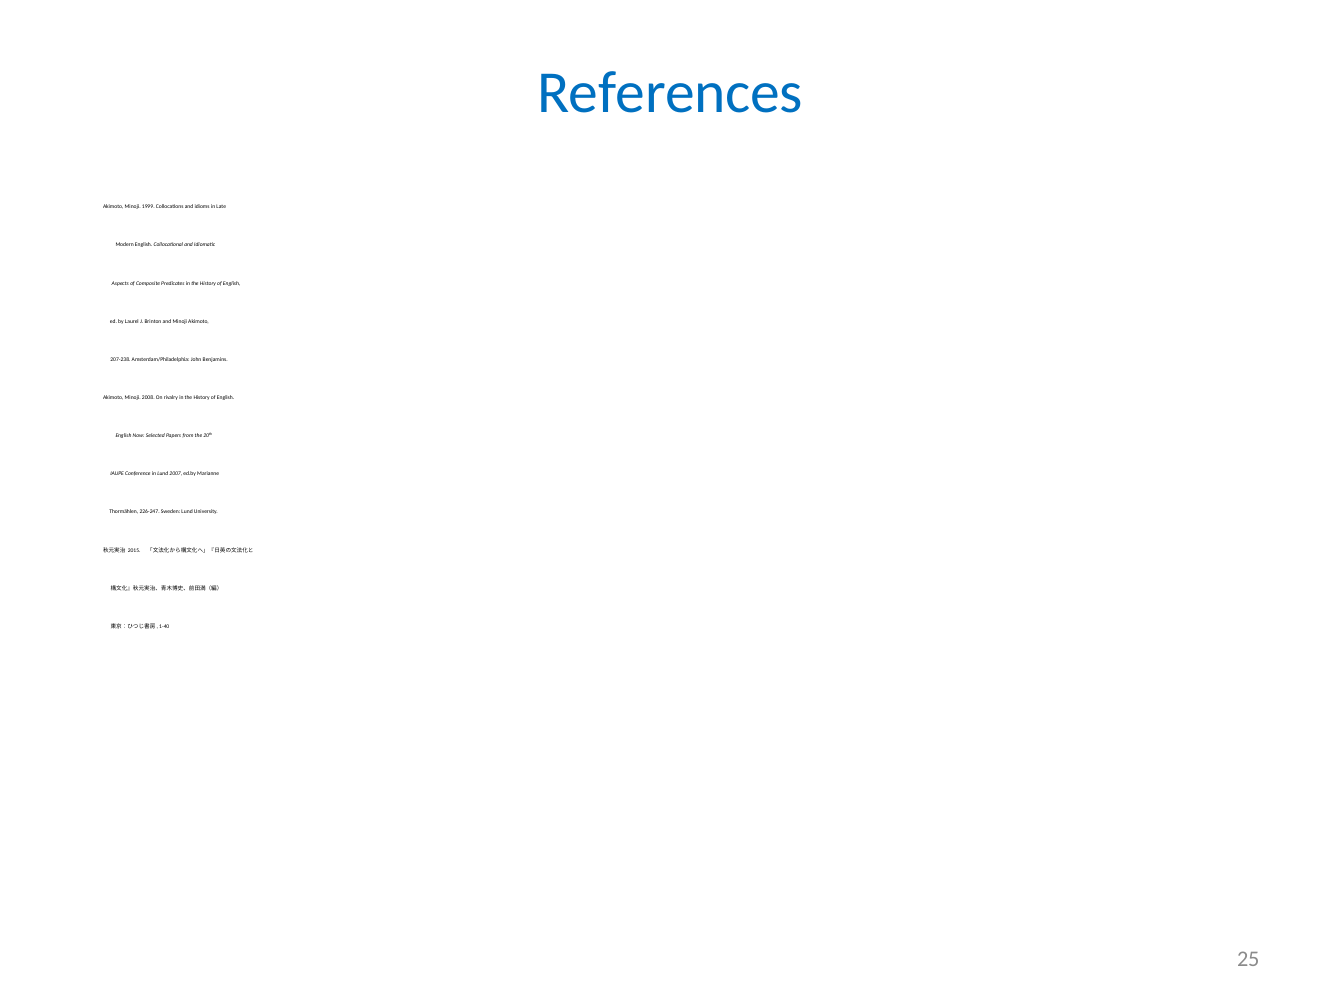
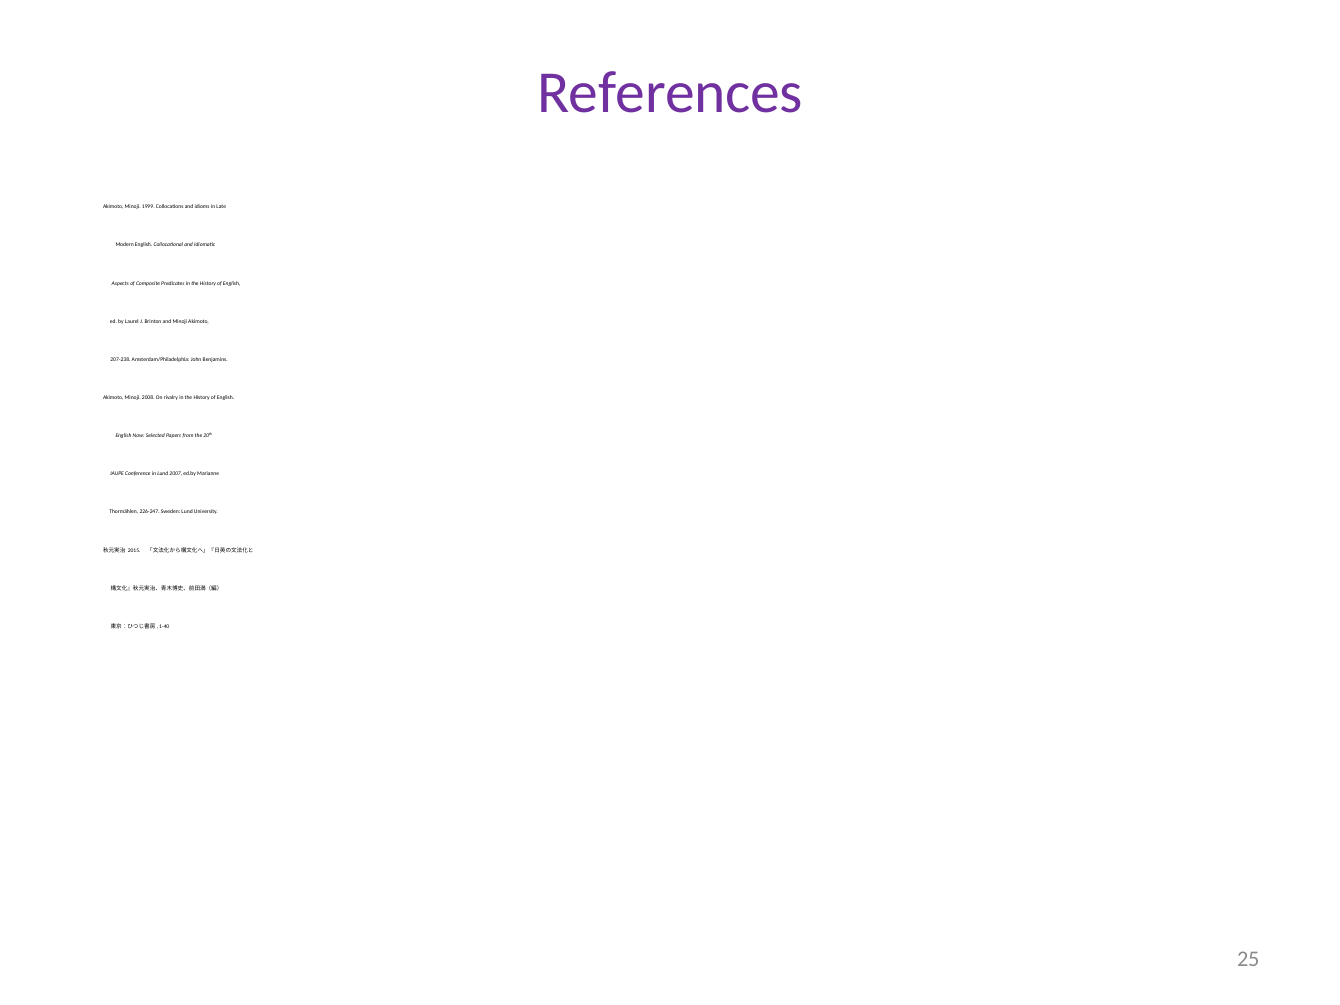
References colour: blue -> purple (670, 92)
